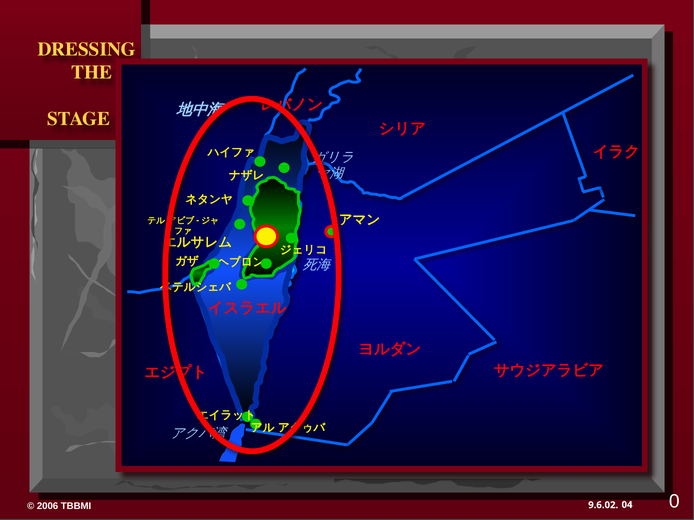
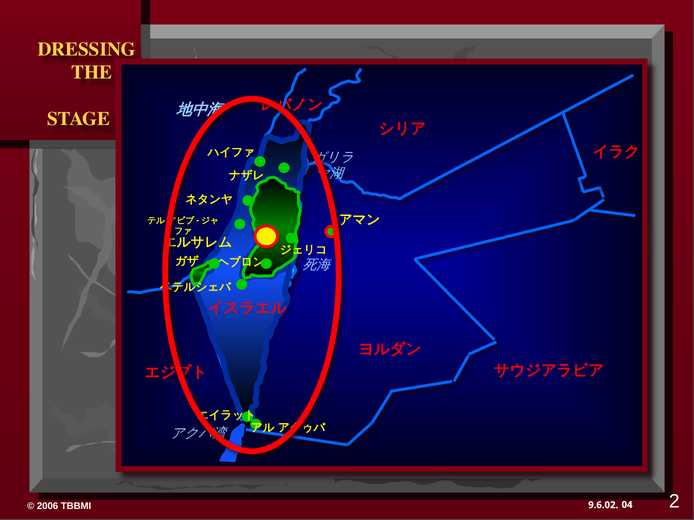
0: 0 -> 2 (674, 502)
